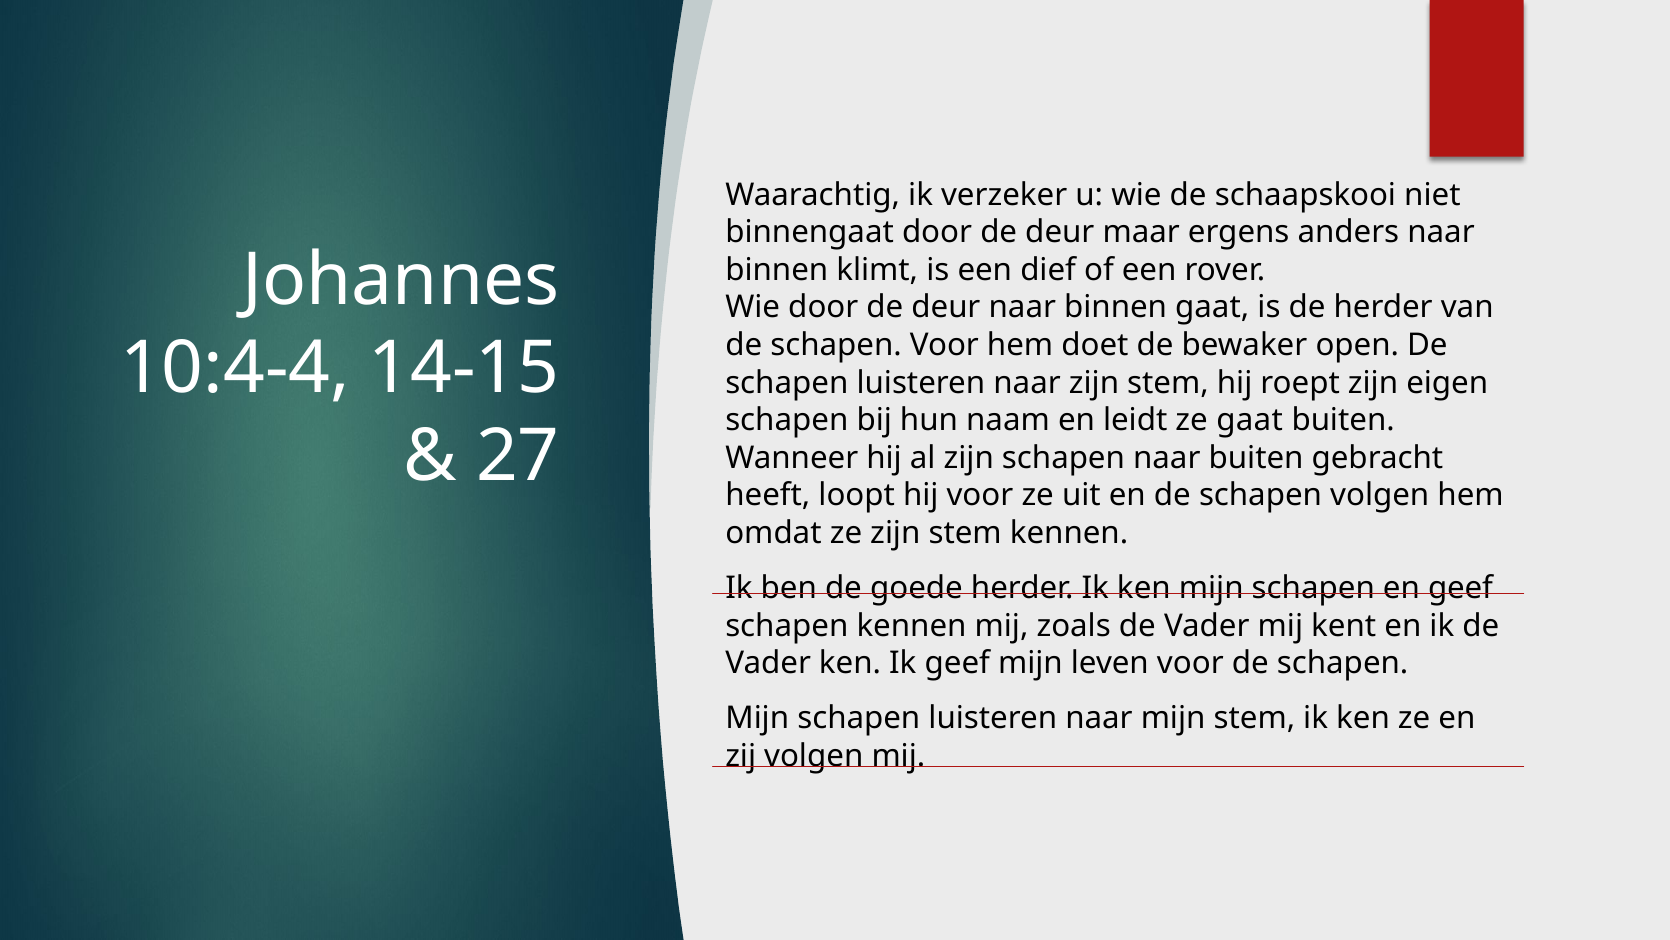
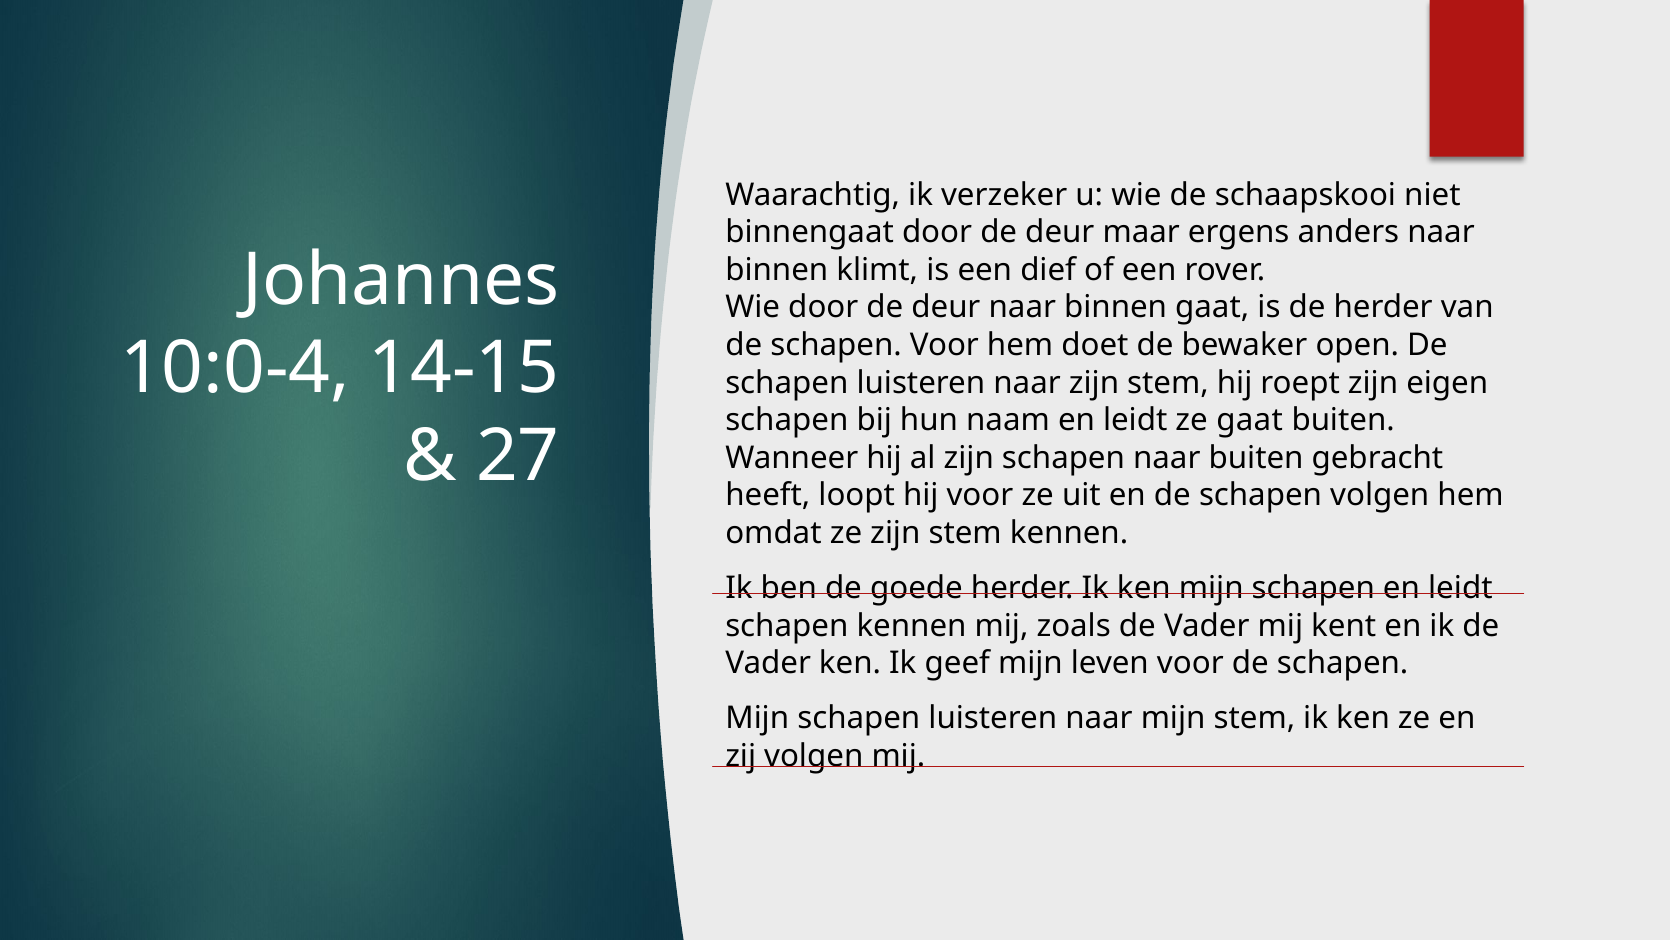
10:4-4: 10:4-4 -> 10:0-4 (235, 368)
schapen en geef: geef -> leidt (1460, 588)
